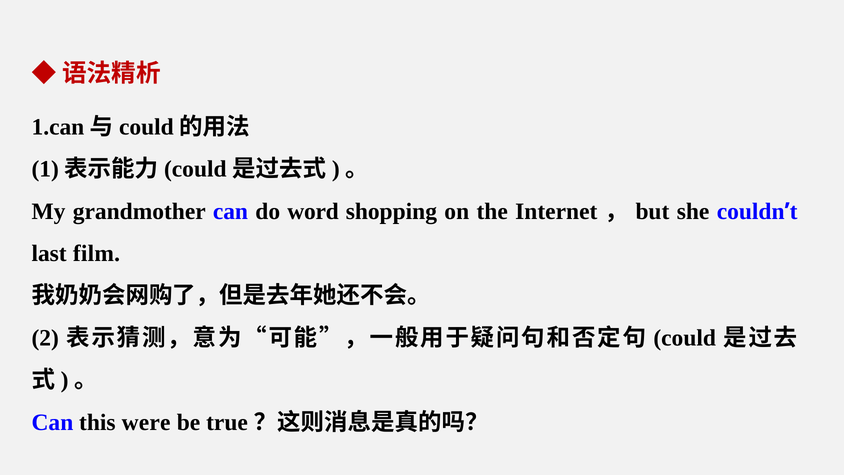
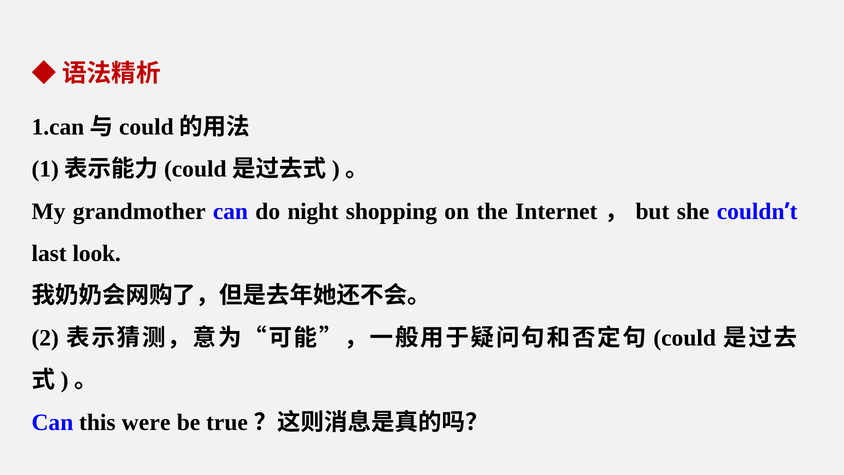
word: word -> night (313, 211)
film: film -> look (97, 253)
